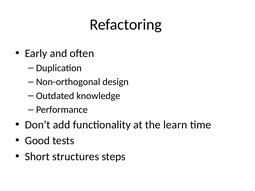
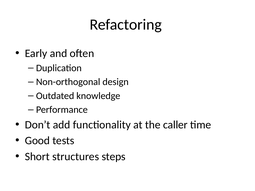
learn: learn -> caller (175, 125)
